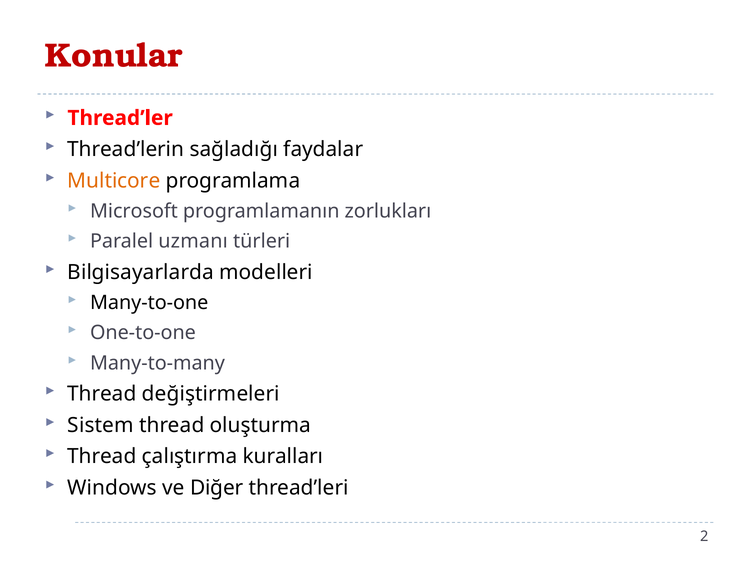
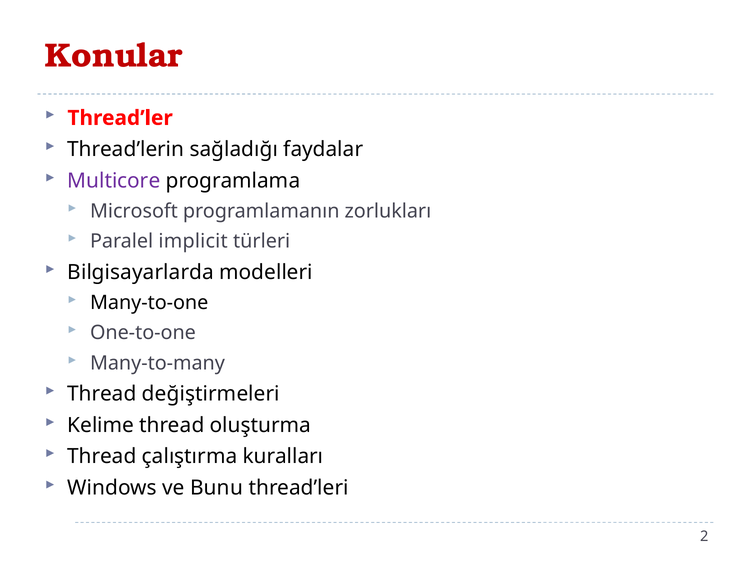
Multicore colour: orange -> purple (114, 180)
uzmanı: uzmanı -> implicit (193, 241)
Sistem: Sistem -> Kelime (101, 425)
Diğer: Diğer -> Bunu (217, 487)
